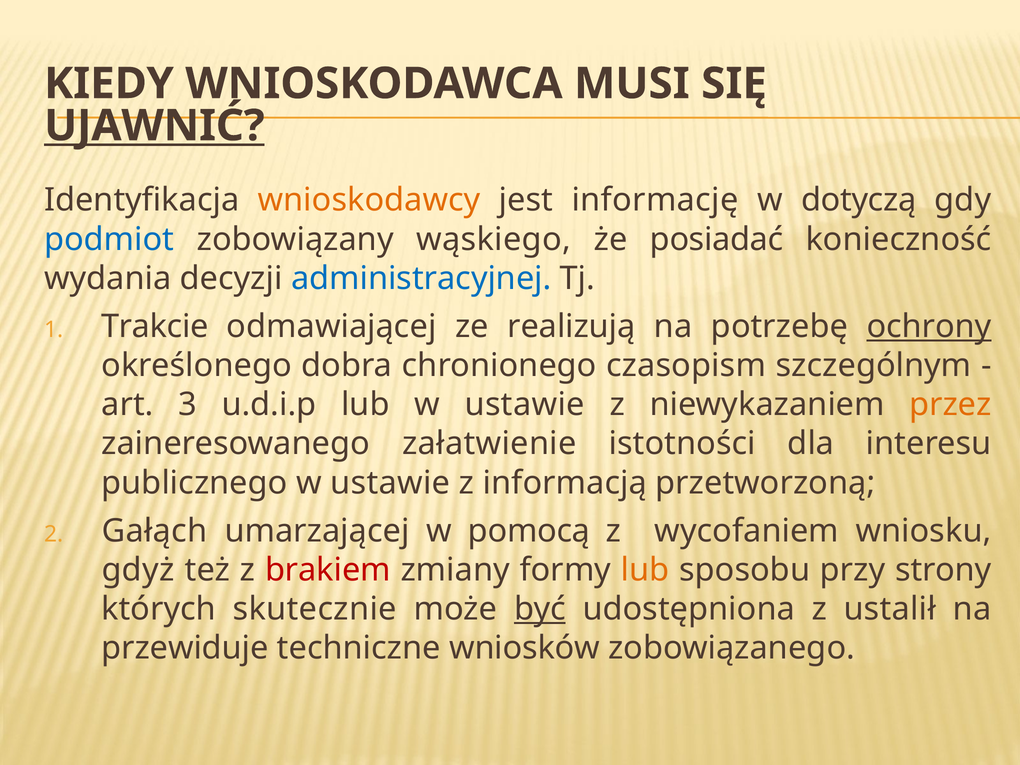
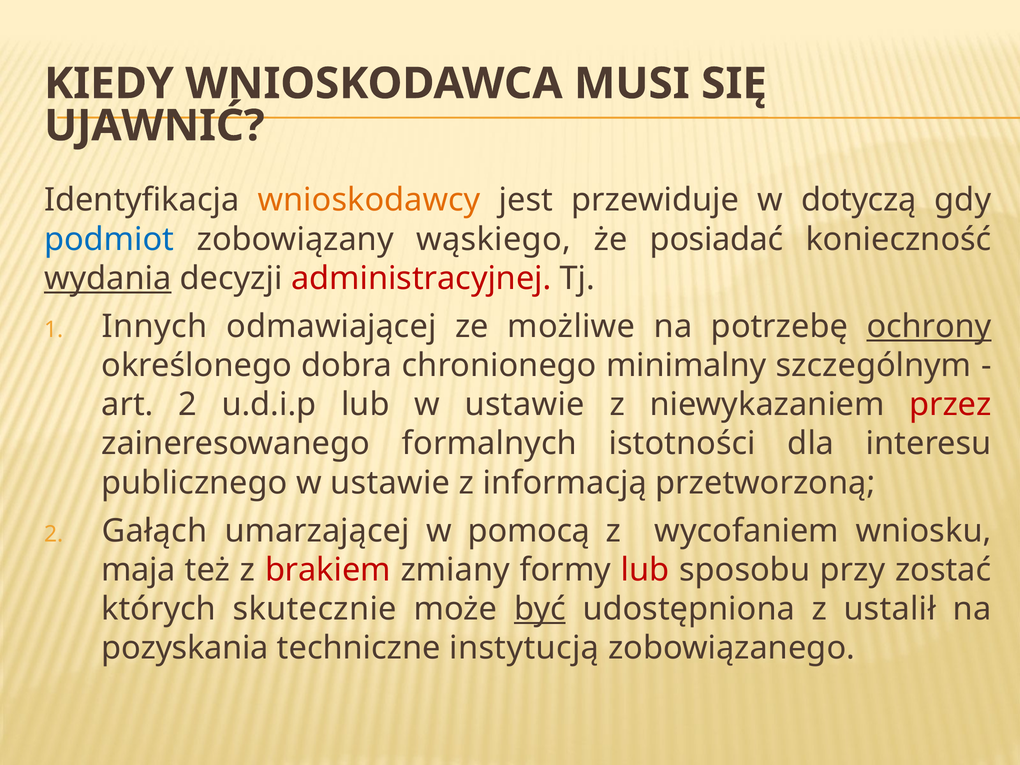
UJAWNIĆ underline: present -> none (154, 126)
informację: informację -> przewiduje (655, 200)
wydania underline: none -> present (108, 278)
administracyjnej colour: blue -> red (421, 278)
Trakcie: Trakcie -> Innych (155, 326)
realizują: realizują -> możliwe (571, 326)
czasopism: czasopism -> minimalny (686, 366)
art 3: 3 -> 2 (188, 405)
przez colour: orange -> red (950, 405)
załatwienie: załatwienie -> formalnych (489, 444)
gdyż: gdyż -> maja (138, 570)
lub colour: orange -> red (645, 570)
strony: strony -> zostać (943, 570)
przewiduje: przewiduje -> pozyskania (185, 648)
wniosków: wniosków -> instytucją (524, 648)
